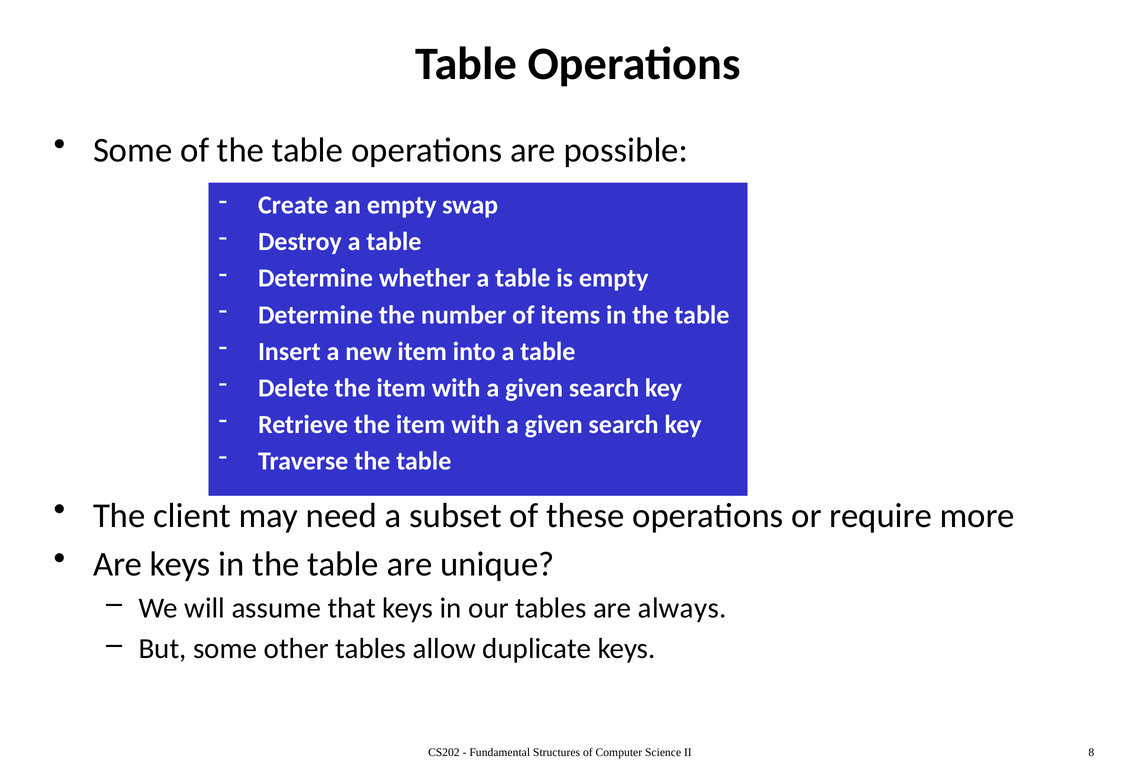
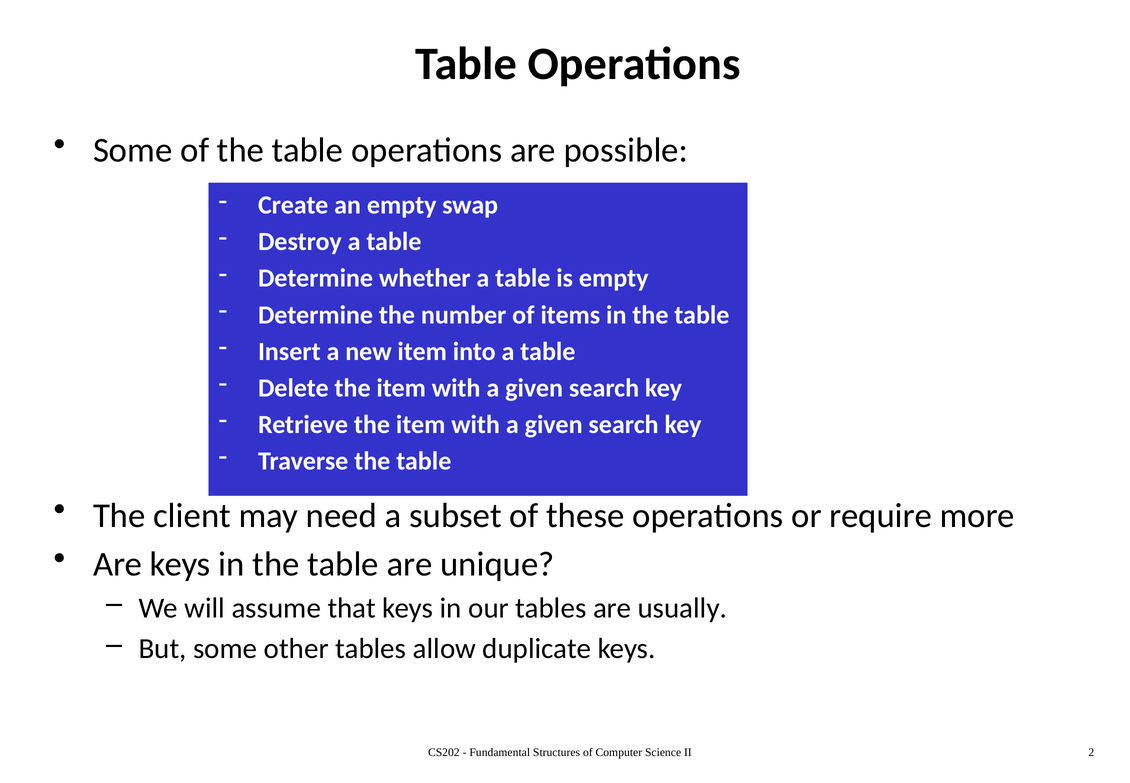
always: always -> usually (682, 607)
8: 8 -> 2 (1091, 752)
